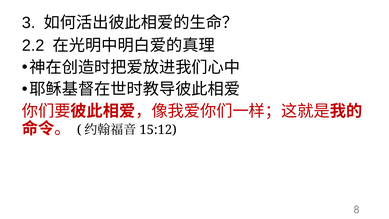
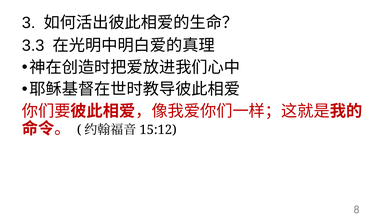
2.2: 2.2 -> 3.3 (33, 46)
